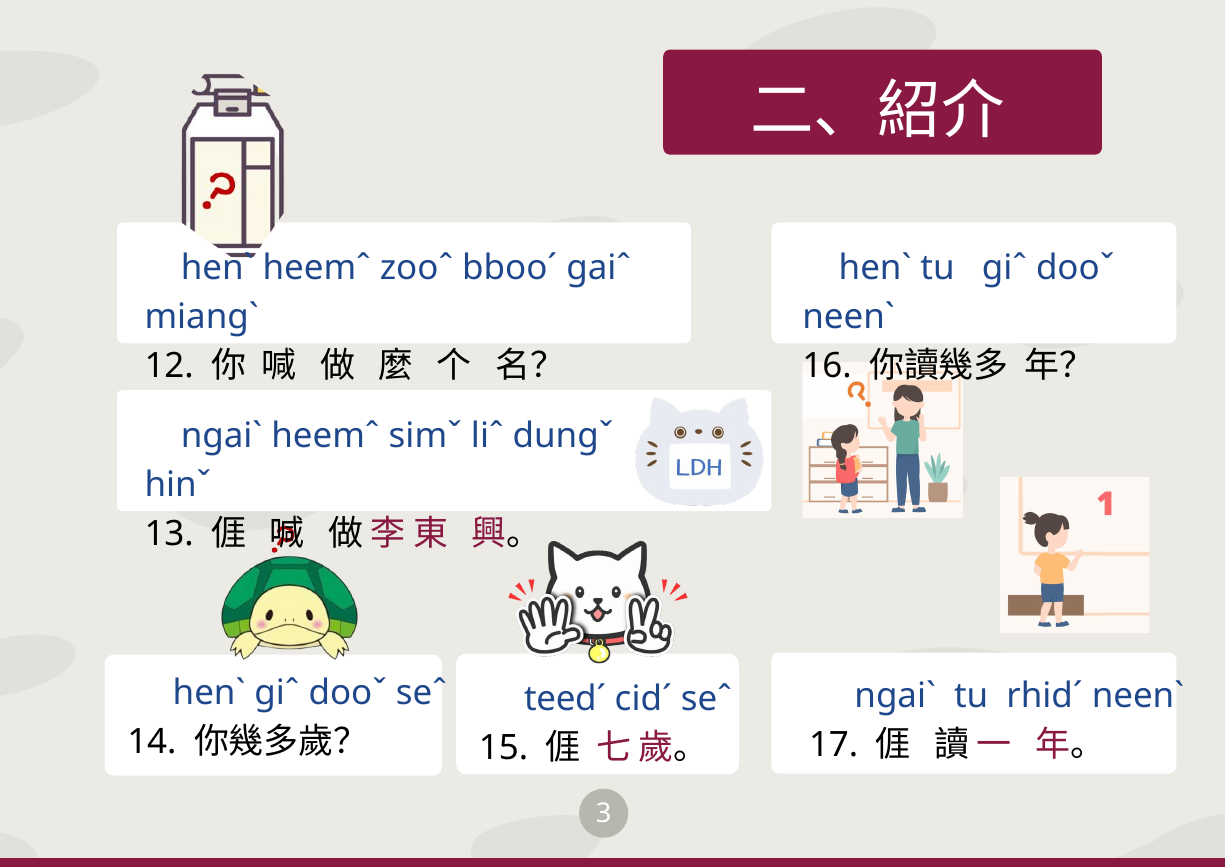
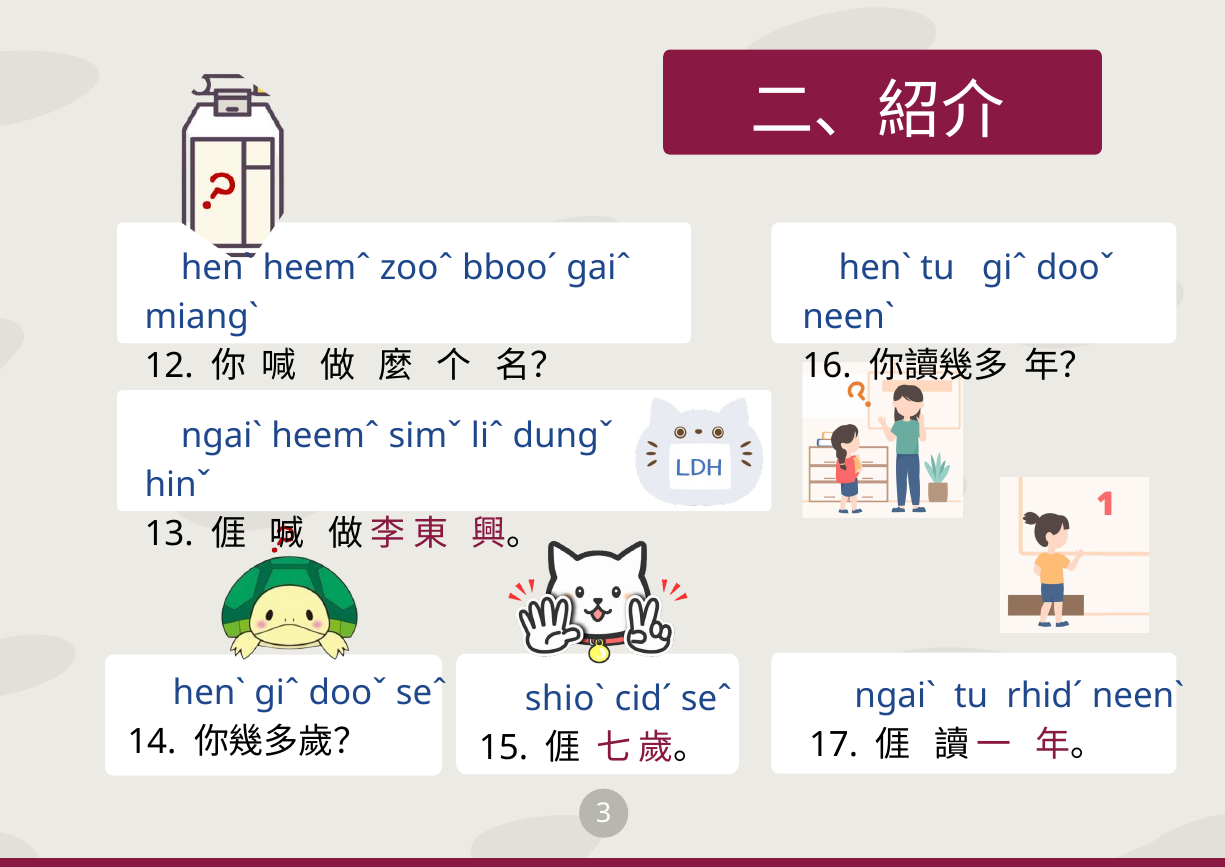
teedˊ: teedˊ -> shioˋ (565, 700)
